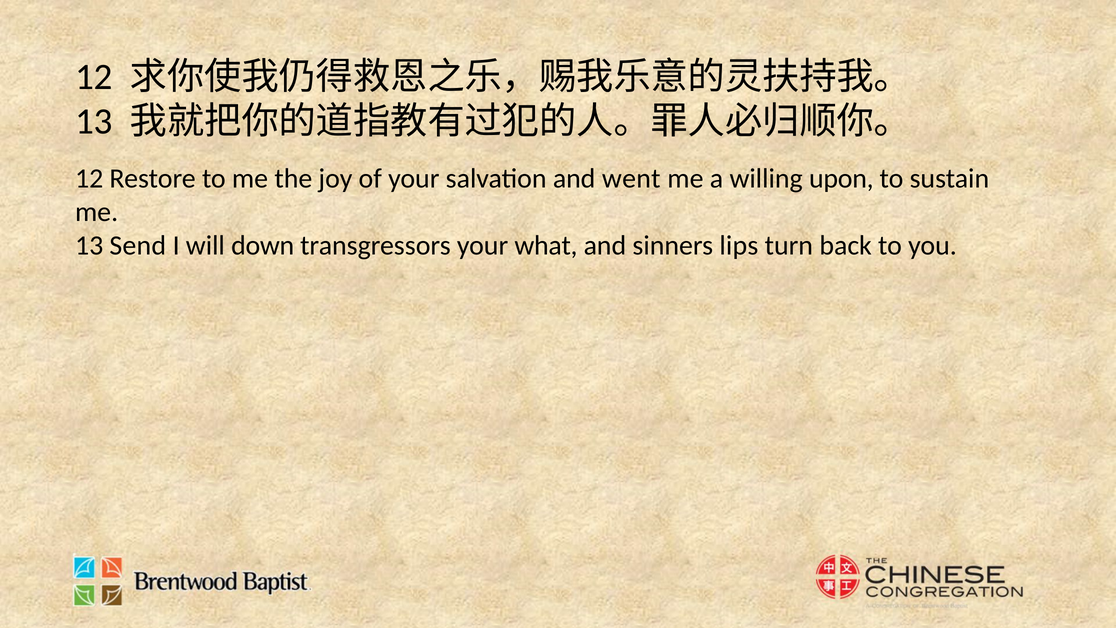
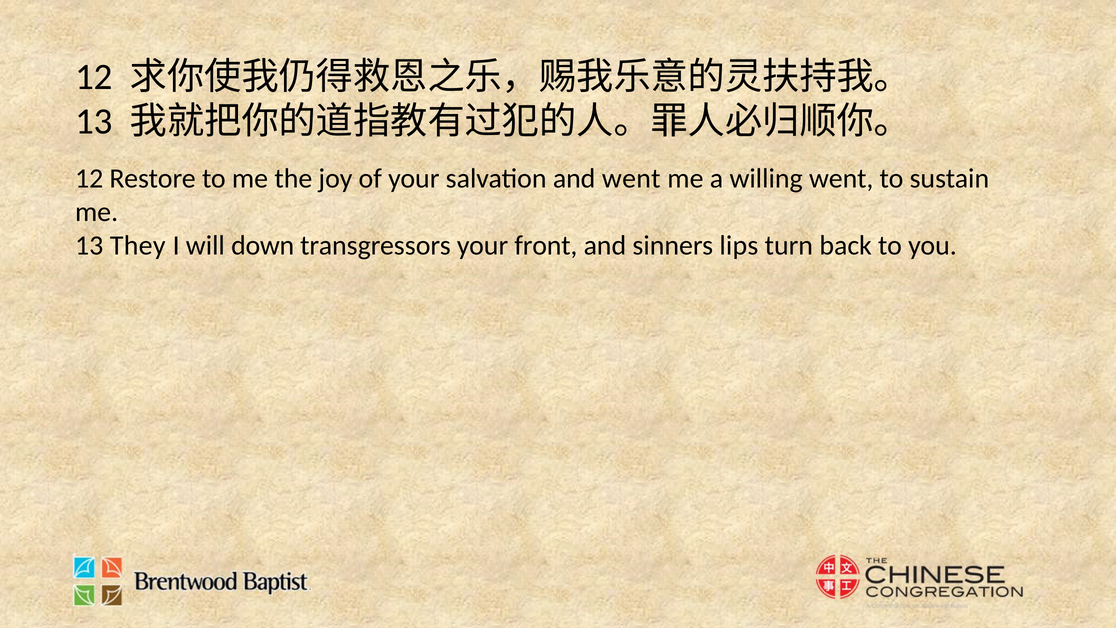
willing upon: upon -> went (841, 179)
Send: Send -> They (138, 246)
what: what -> front (546, 246)
